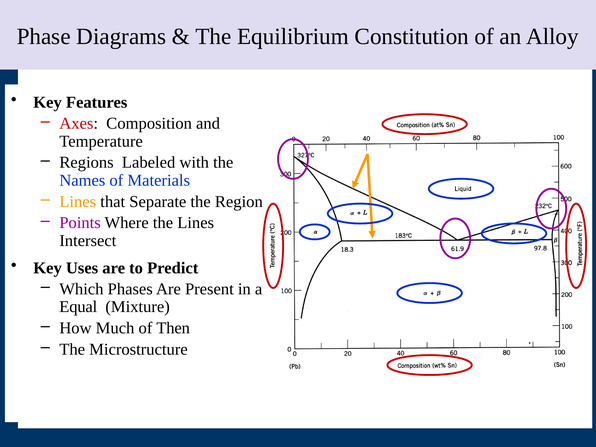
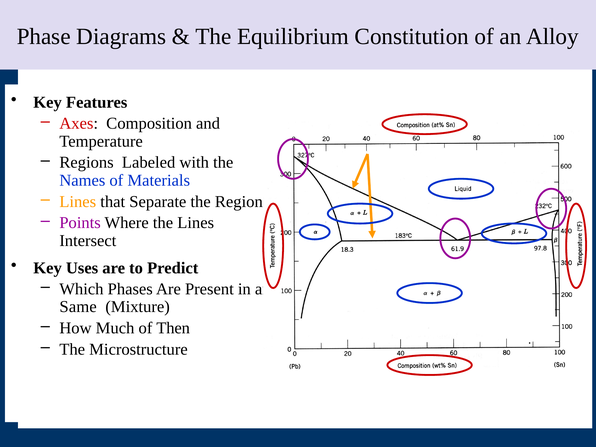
Equal: Equal -> Same (78, 307)
